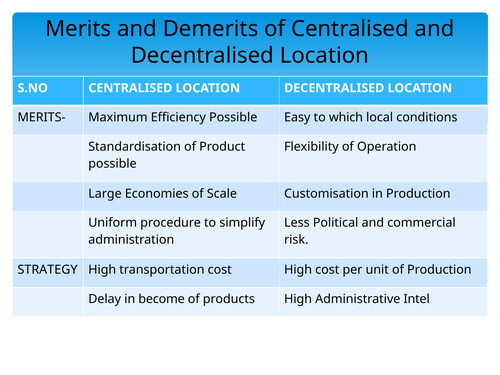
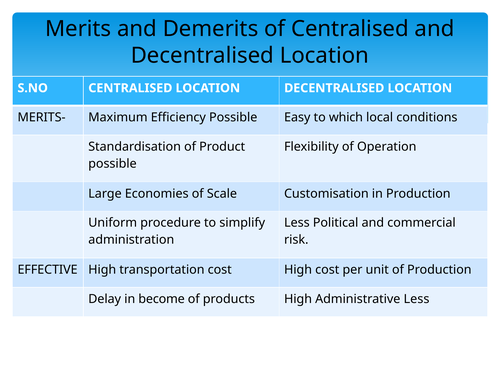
STRATEGY: STRATEGY -> EFFECTIVE (48, 270)
Administrative Intel: Intel -> Less (417, 299)
